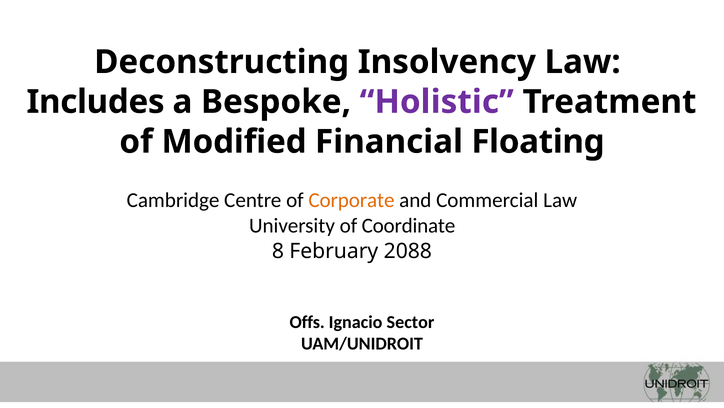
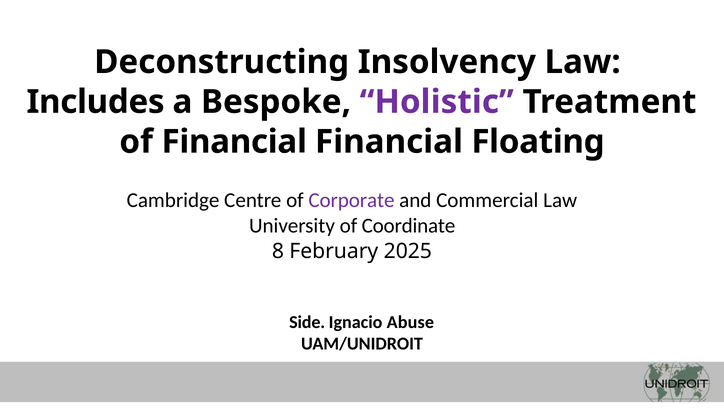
of Modified: Modified -> Financial (234, 142)
Corporate colour: orange -> purple (351, 200)
2088: 2088 -> 2025 (408, 251)
Offs: Offs -> Side (307, 321)
Sector: Sector -> Abuse (410, 321)
